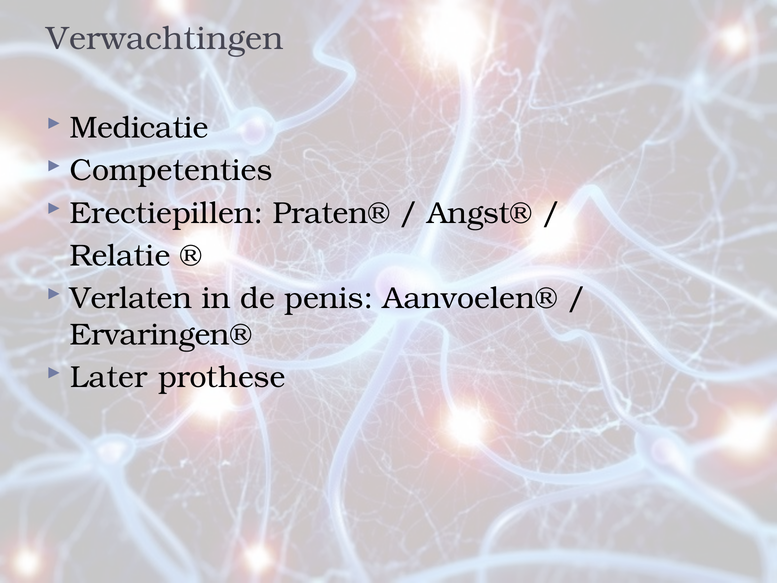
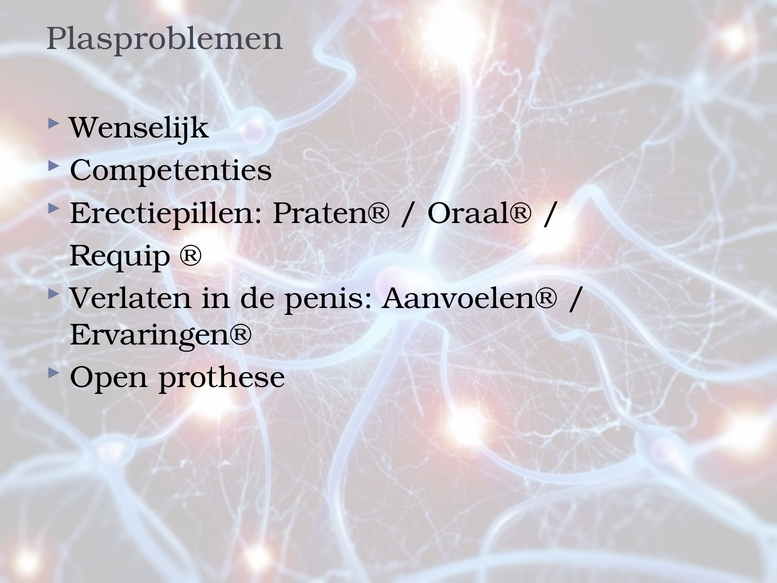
Verwachtingen: Verwachtingen -> Plasproblemen (165, 38)
Medicatie: Medicatie -> Wenselijk (139, 128)
Angst®: Angst® -> Oraal® (479, 213)
Relatie: Relatie -> Requip (120, 256)
Later: Later -> Open (109, 377)
